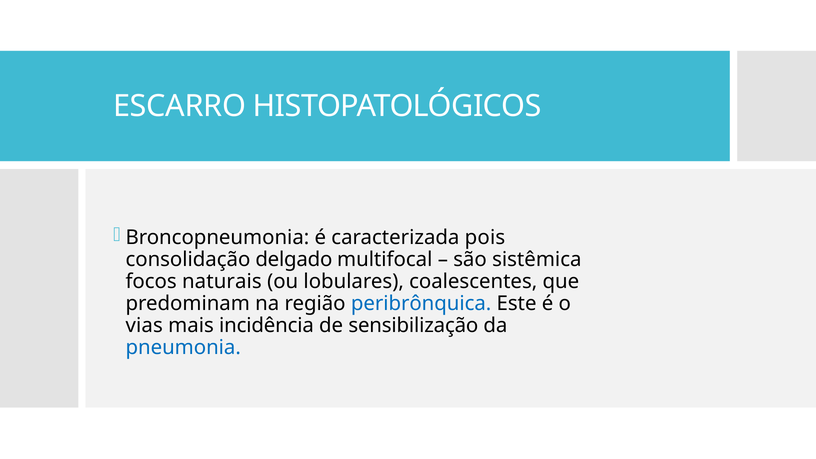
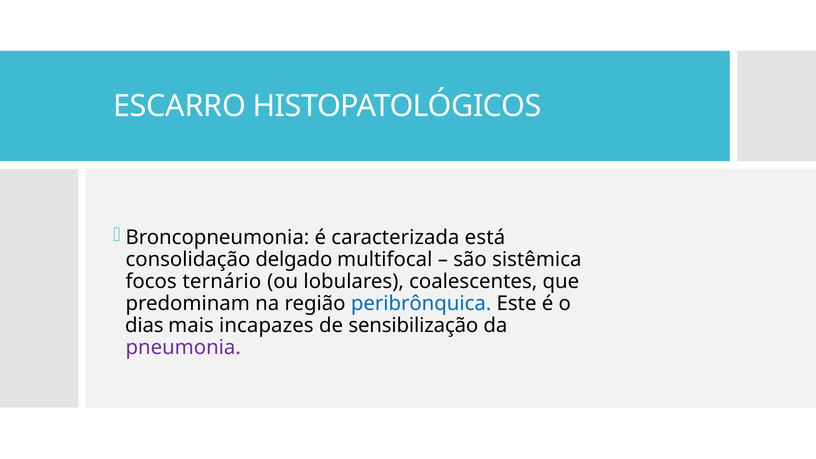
pois: pois -> está (485, 237)
naturais: naturais -> ternário (222, 281)
vias: vias -> dias (144, 325)
incidência: incidência -> incapazes (266, 325)
pneumonia colour: blue -> purple (183, 347)
